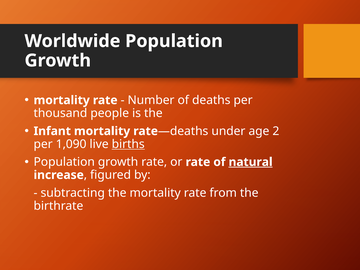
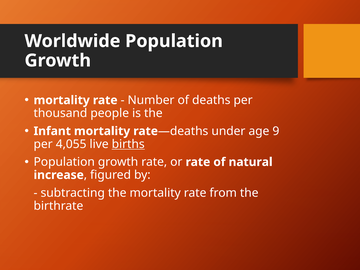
2: 2 -> 9 (276, 131)
1,090: 1,090 -> 4,055 (71, 144)
natural underline: present -> none (251, 162)
